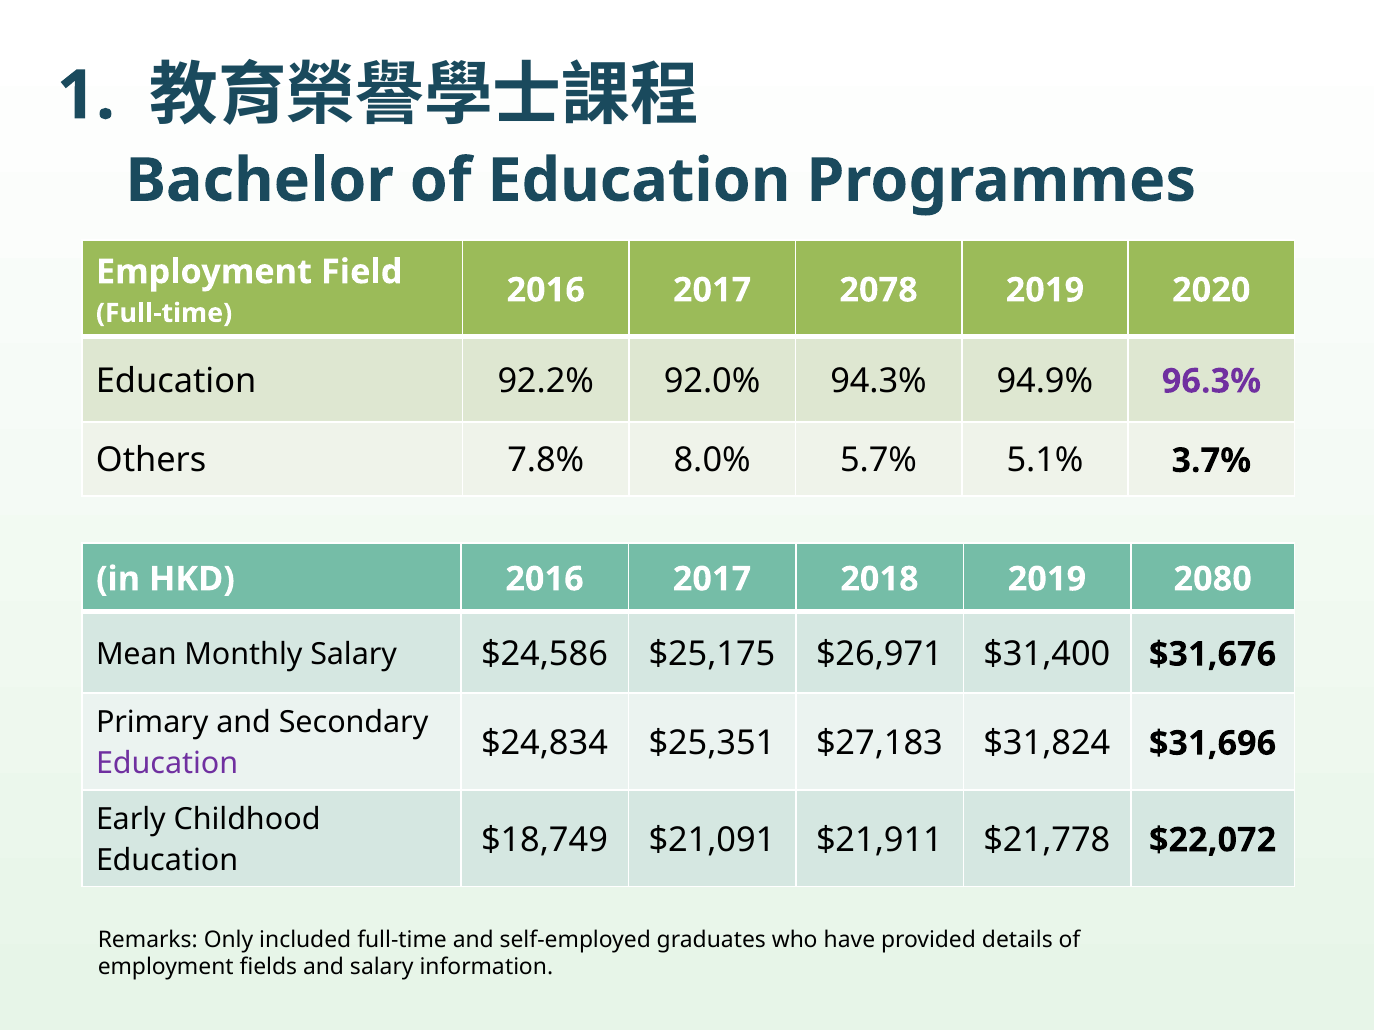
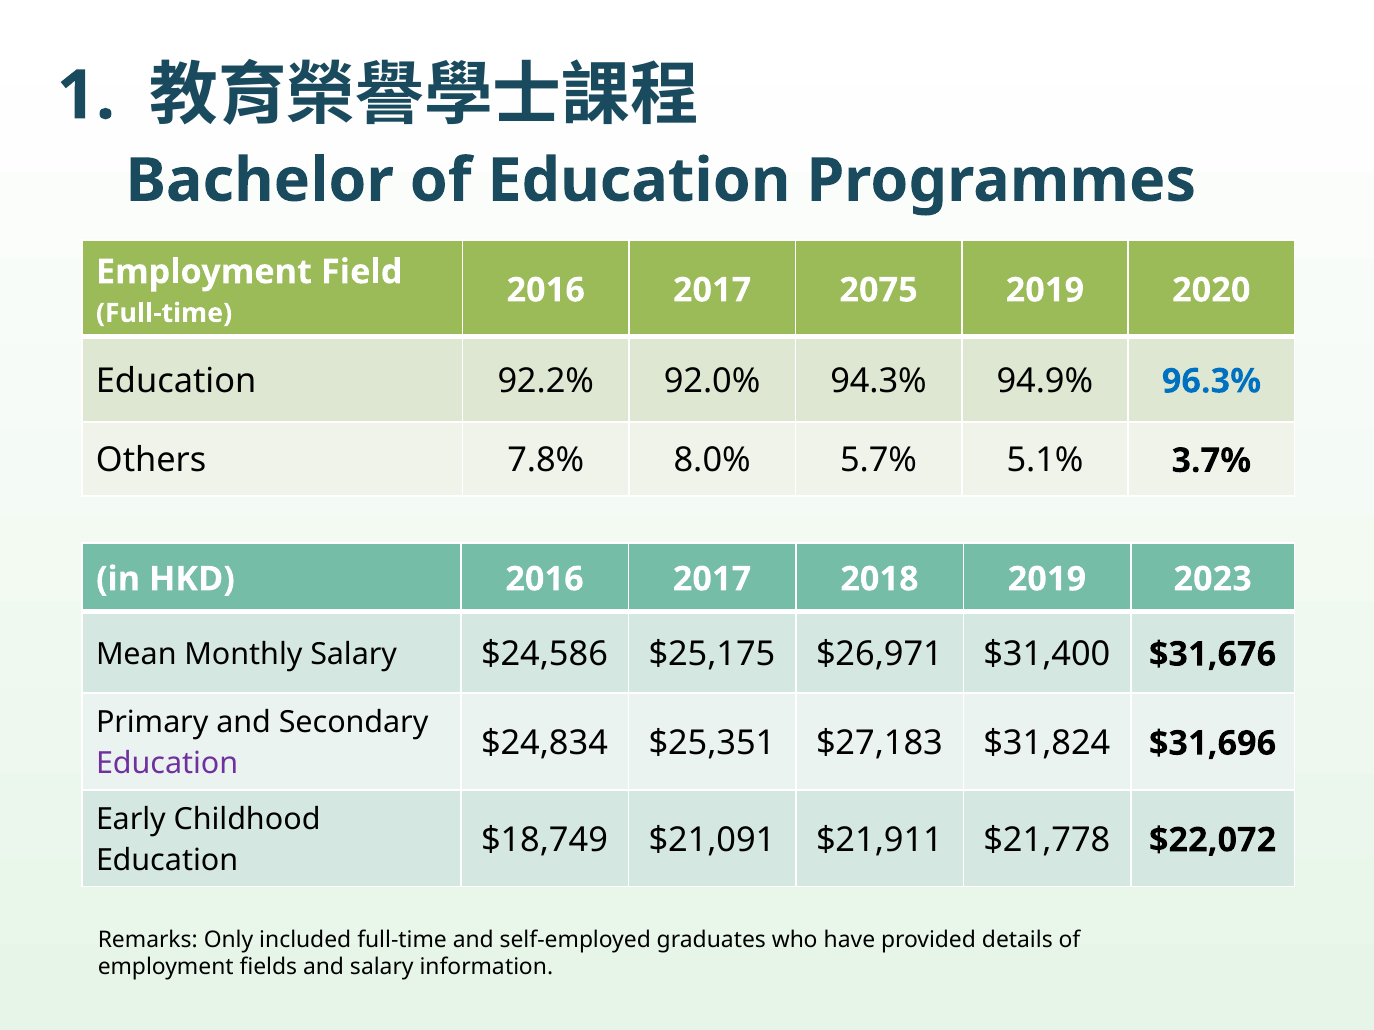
2078: 2078 -> 2075 (879, 290)
96.3% colour: purple -> blue (1211, 381)
2080: 2080 -> 2023 (1213, 579)
